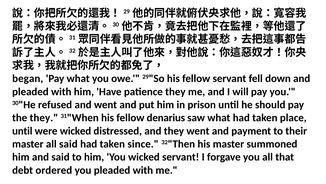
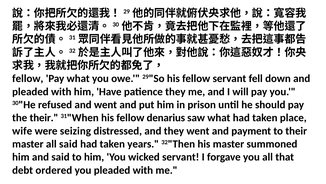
began: began -> fellow (28, 78)
the they: they -> their (44, 117)
until: until -> wife (22, 130)
were wicked: wicked -> seizing (75, 130)
since: since -> years (143, 144)
